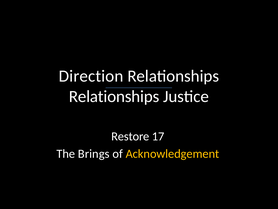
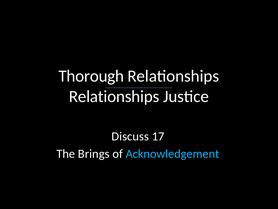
Direction: Direction -> Thorough (91, 76)
Restore: Restore -> Discuss (130, 136)
Acknowledgement colour: yellow -> light blue (172, 153)
